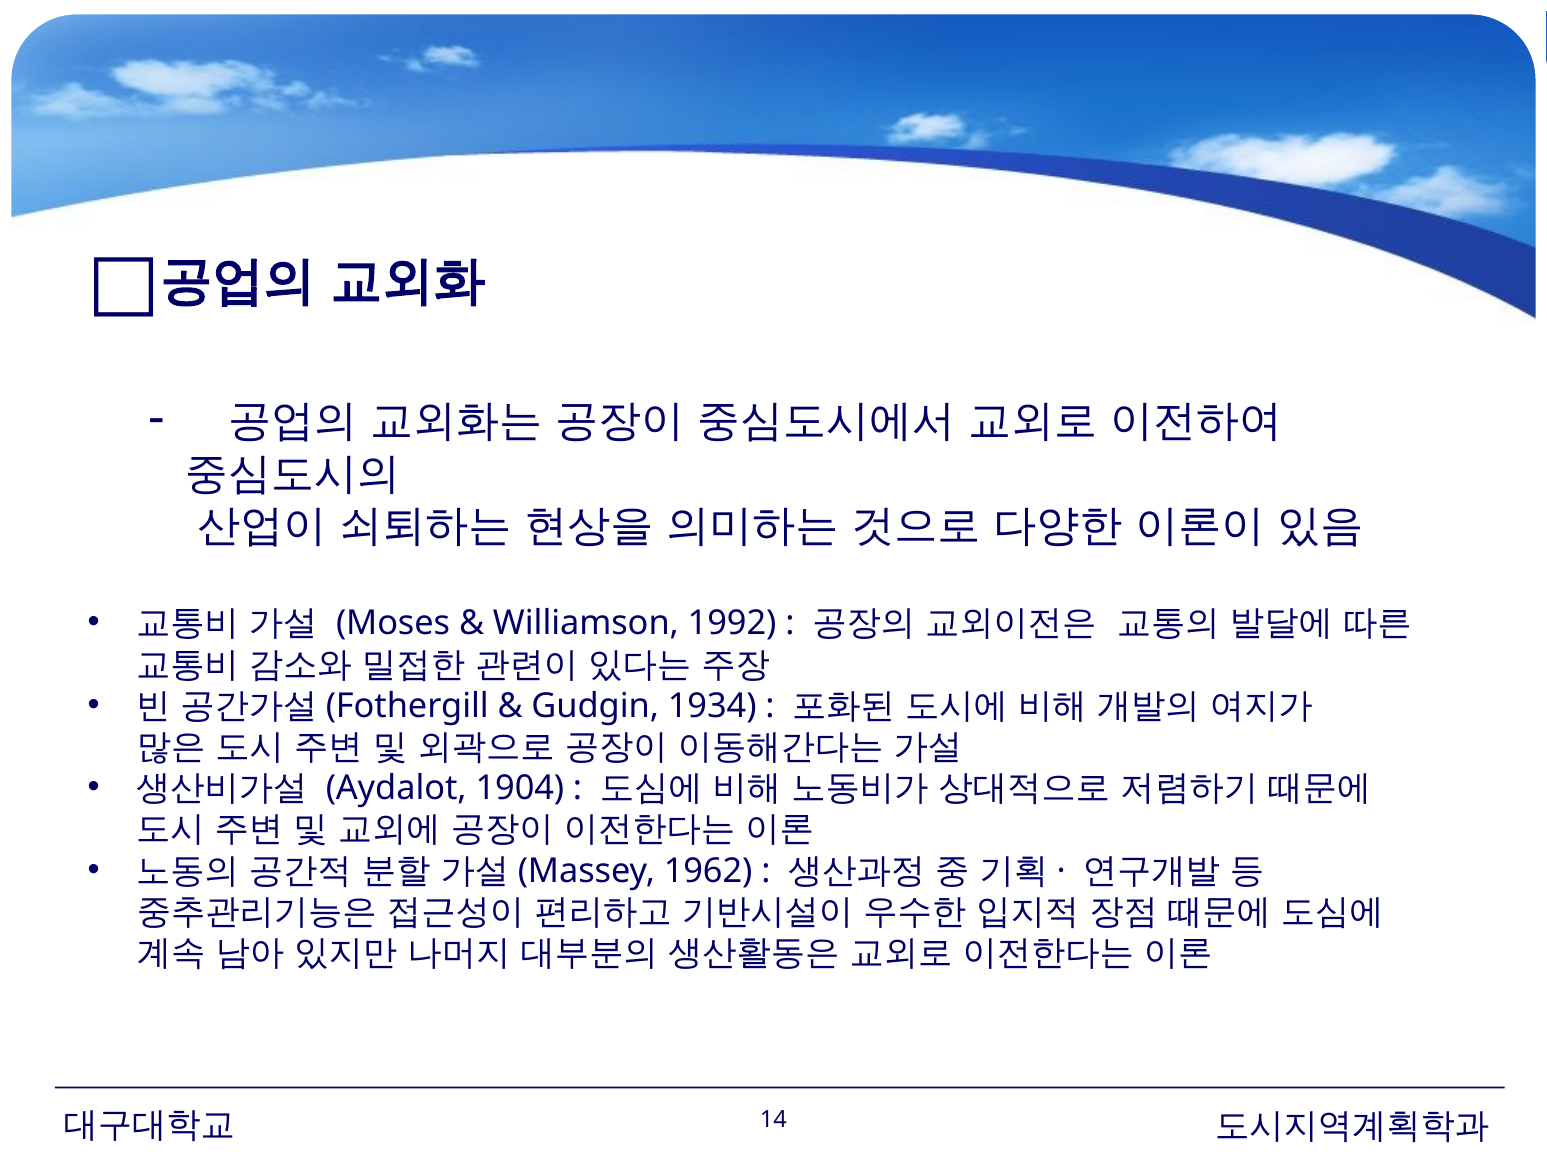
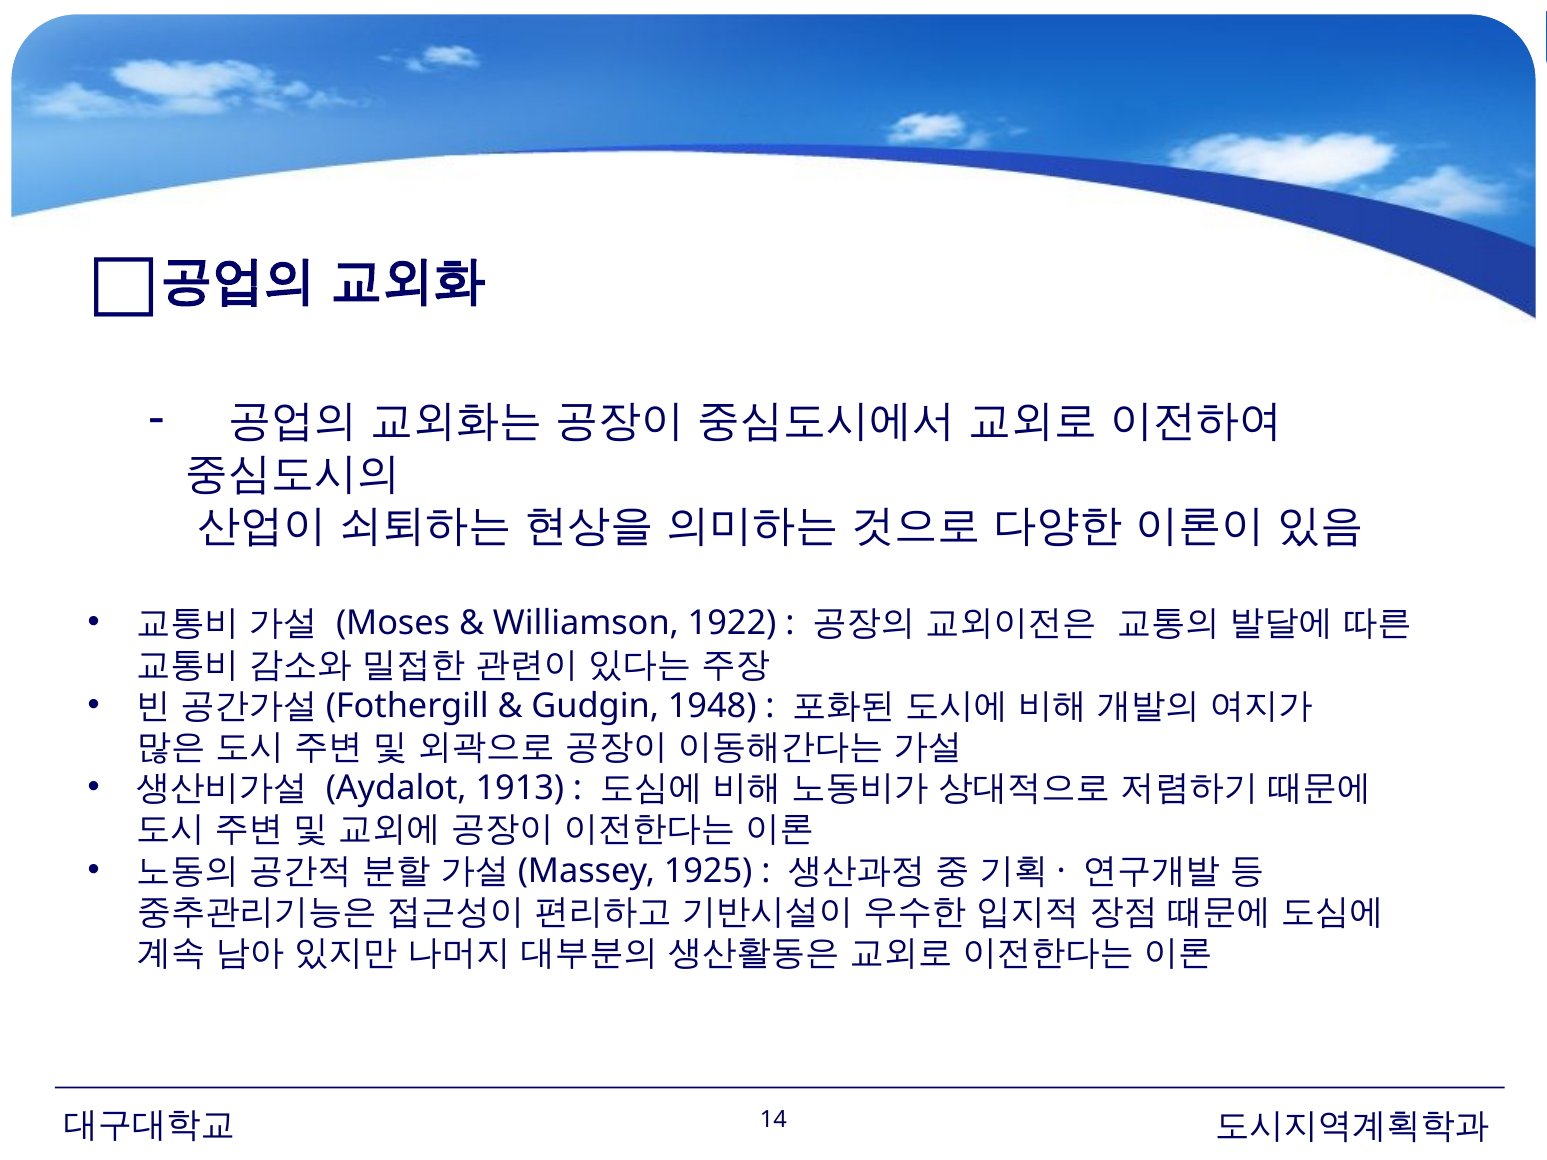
1992: 1992 -> 1922 (732, 624)
1934: 1934 -> 1948 (712, 706)
1904: 1904 -> 1913 (520, 789)
1962: 1962 -> 1925 (708, 871)
